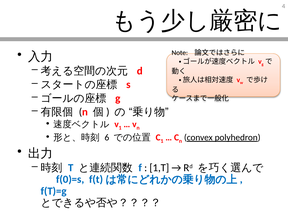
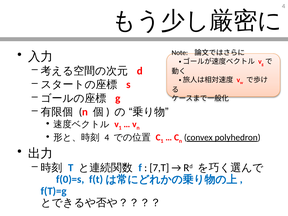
6: 6 -> 4 (107, 137)
1,T: 1,T -> 7,T (159, 168)
